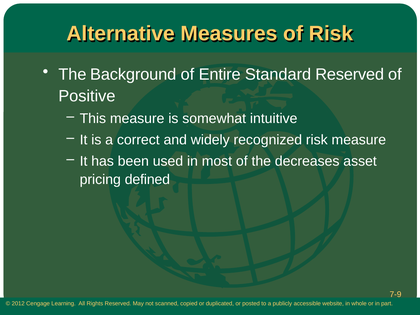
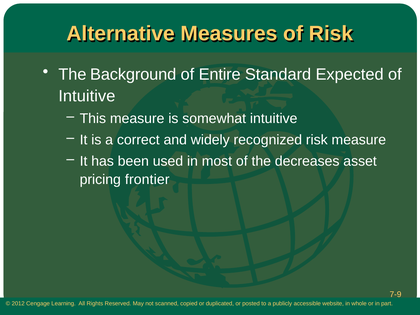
Standard Reserved: Reserved -> Expected (350, 74)
Positive: Positive -> Intuitive (87, 96)
defined: defined -> frontier (147, 180)
